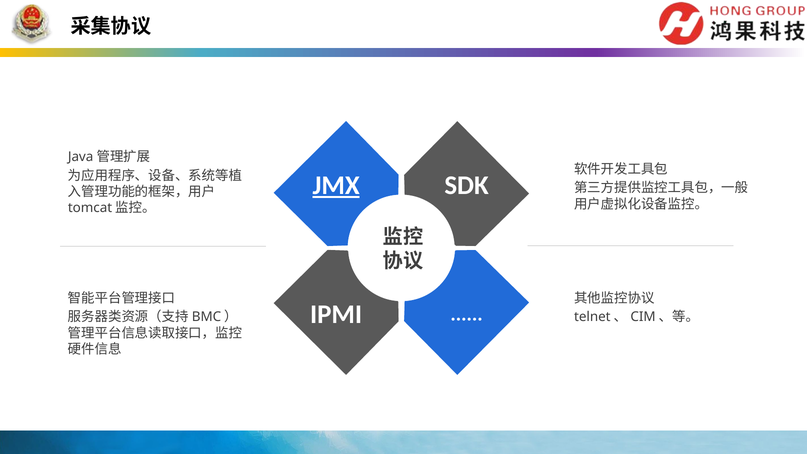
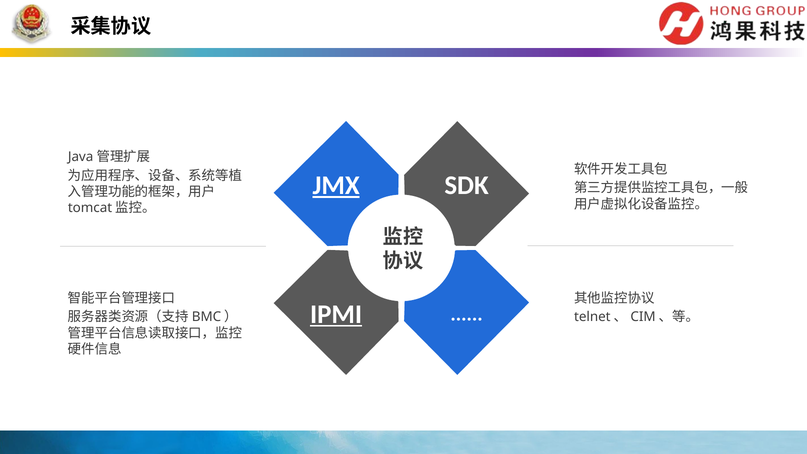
IPMI underline: none -> present (336, 314)
